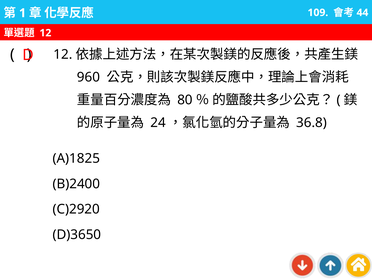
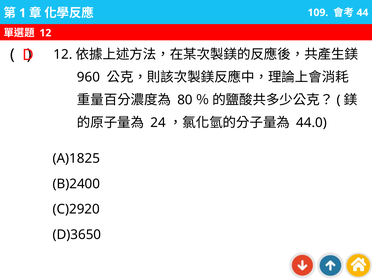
36.8: 36.8 -> 44.0 (312, 123)
